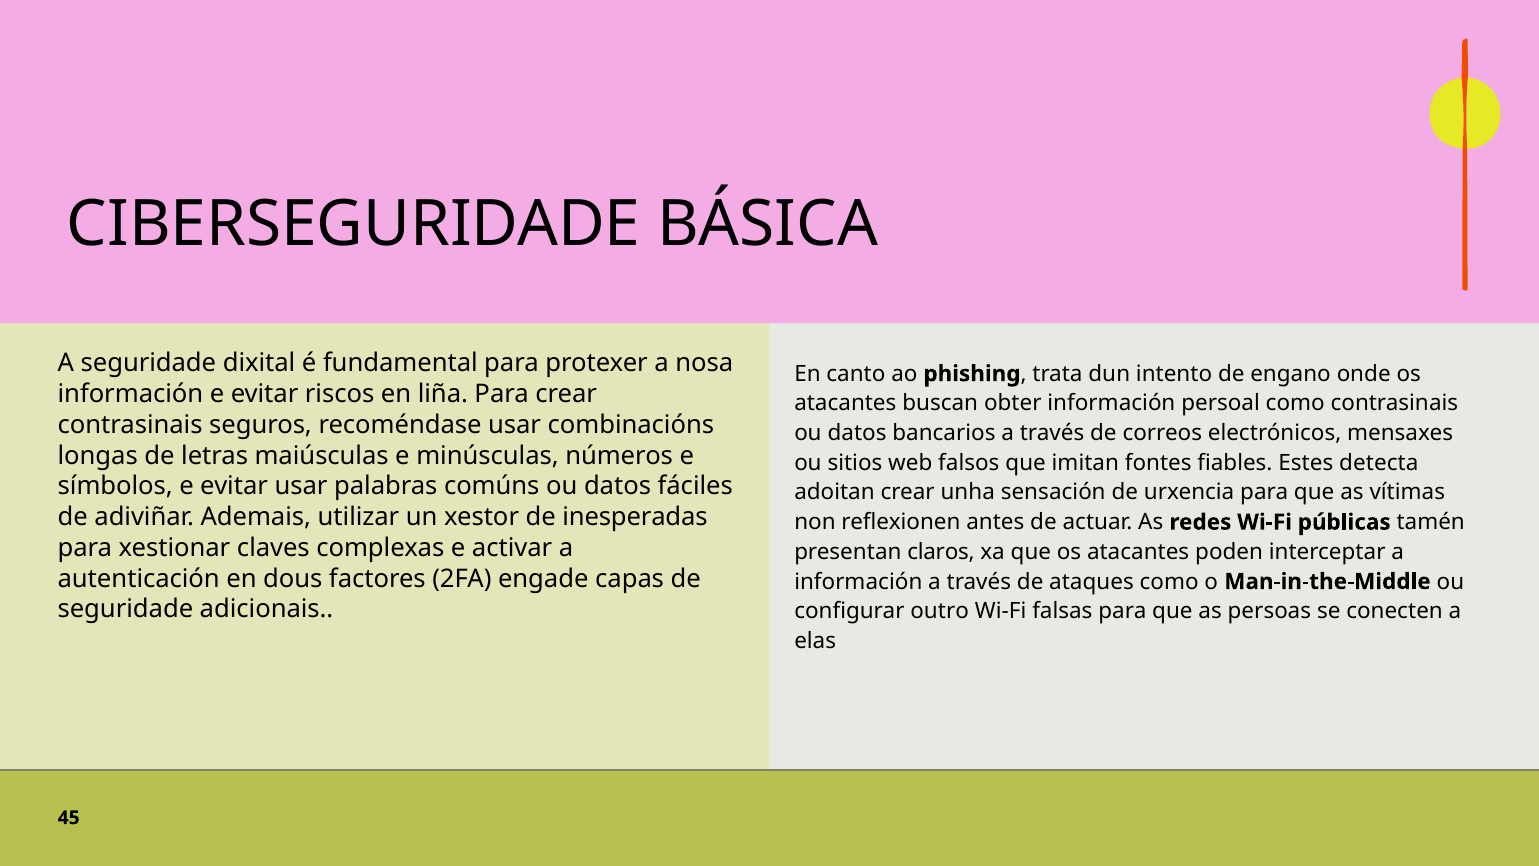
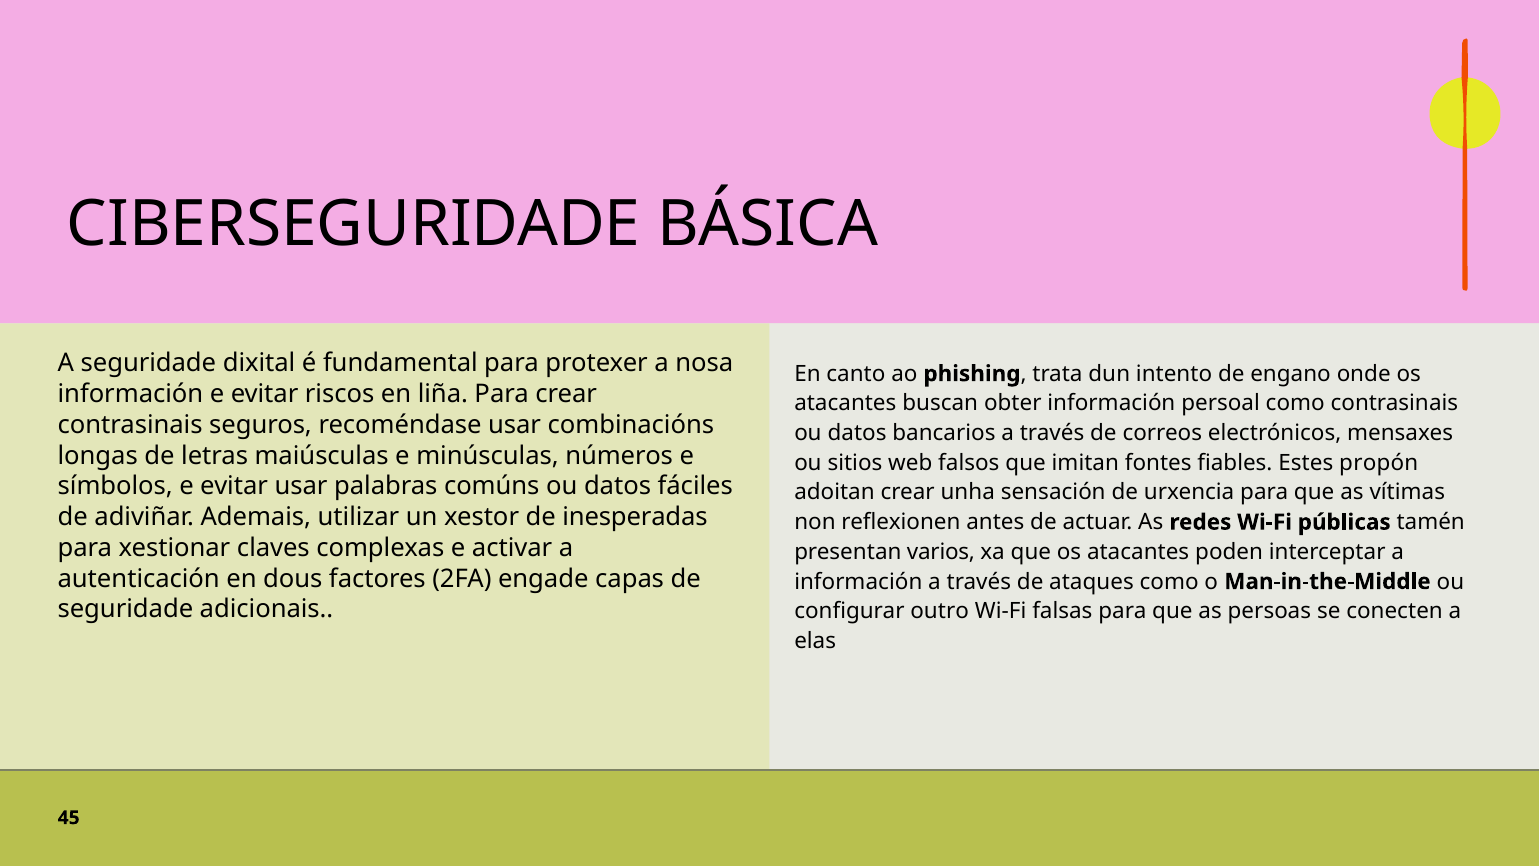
detecta: detecta -> propón (1379, 463)
claros: claros -> varios (941, 552)
